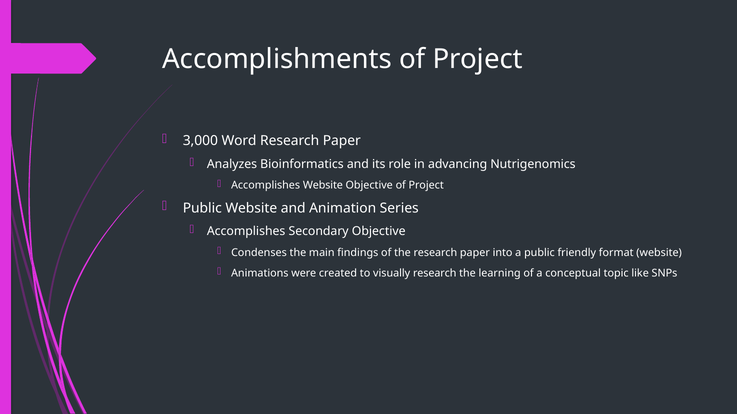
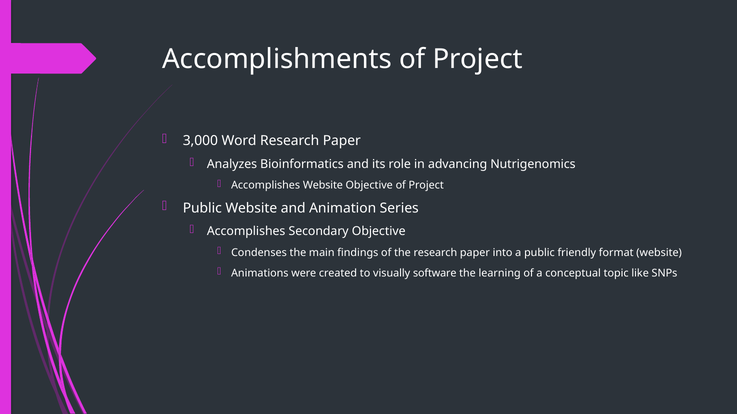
visually research: research -> software (435, 273)
